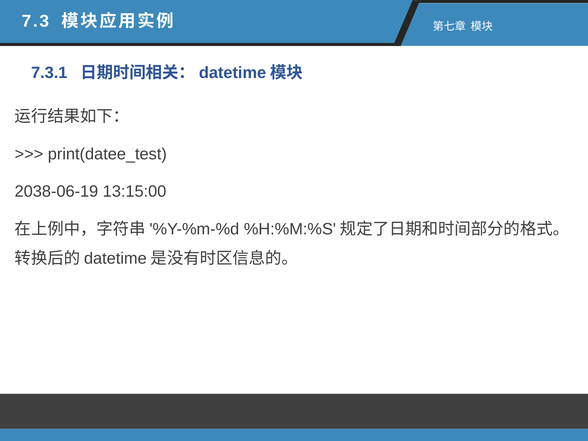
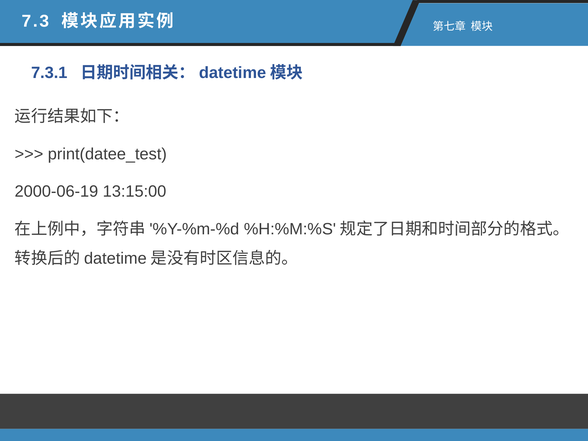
2038-06-19: 2038-06-19 -> 2000-06-19 (56, 192)
